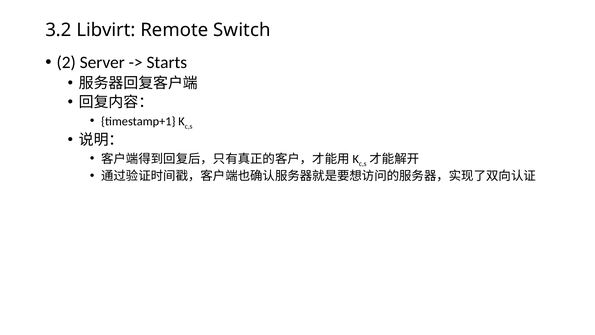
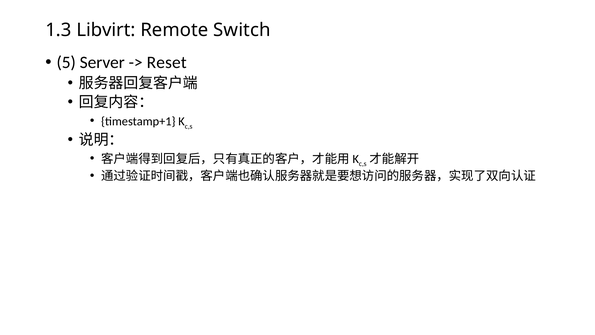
3.2: 3.2 -> 1.3 (58, 30)
2: 2 -> 5 (66, 63)
Starts: Starts -> Reset (167, 63)
